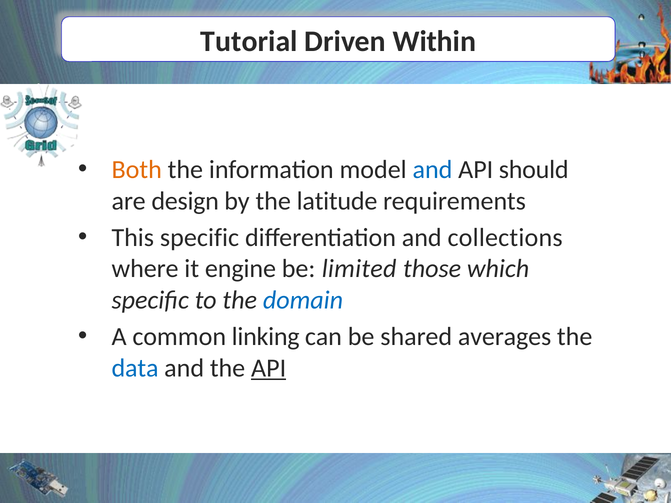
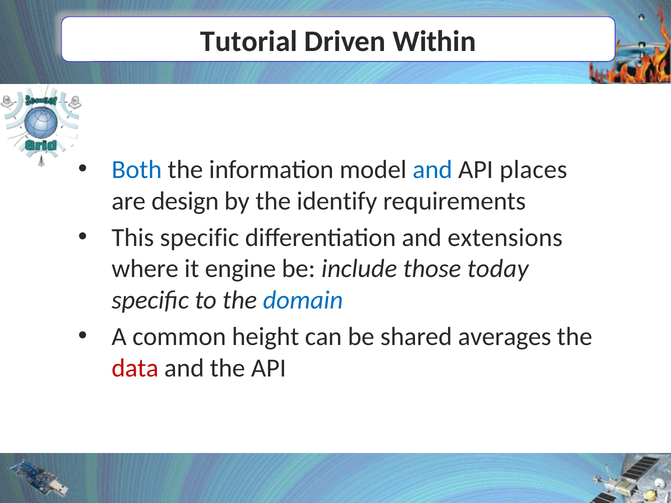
Both colour: orange -> blue (137, 170)
should: should -> places (533, 170)
latitude: latitude -> identify (337, 201)
collections: collections -> extensions (505, 238)
limited: limited -> include (359, 269)
which: which -> today (498, 269)
linking: linking -> height (266, 337)
data colour: blue -> red (135, 368)
API underline: present -> none (269, 368)
